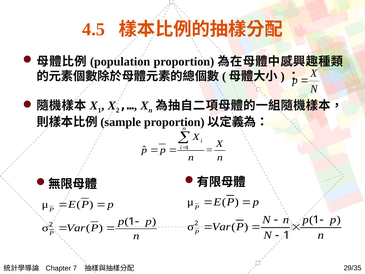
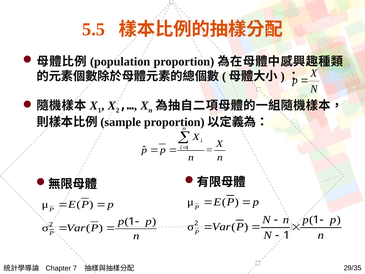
4.5: 4.5 -> 5.5 (94, 29)
